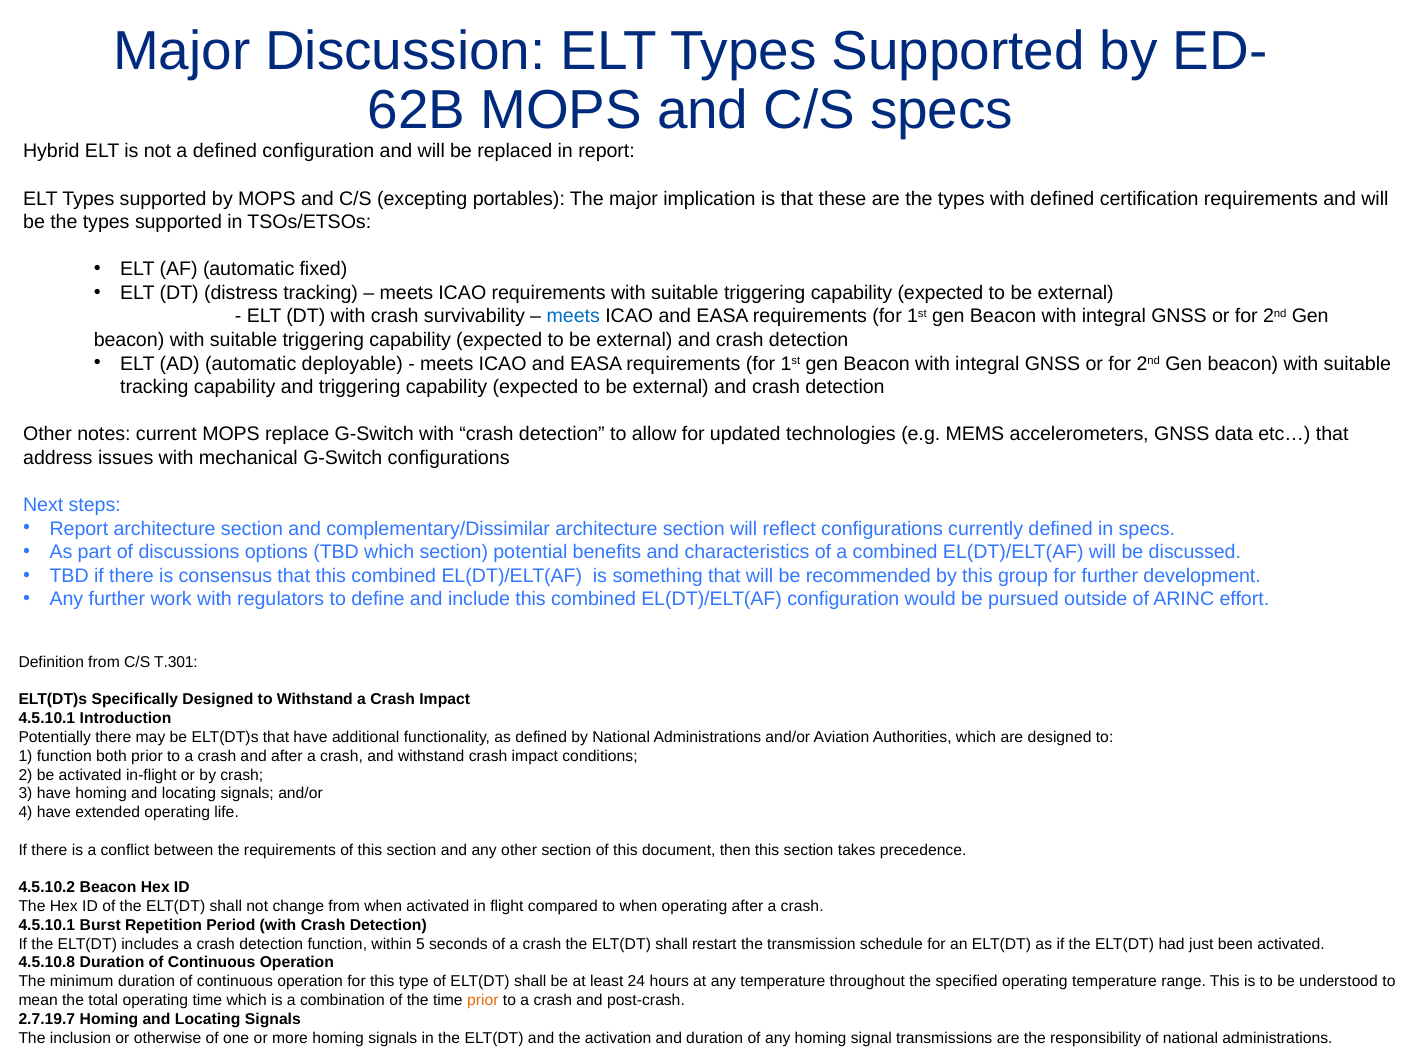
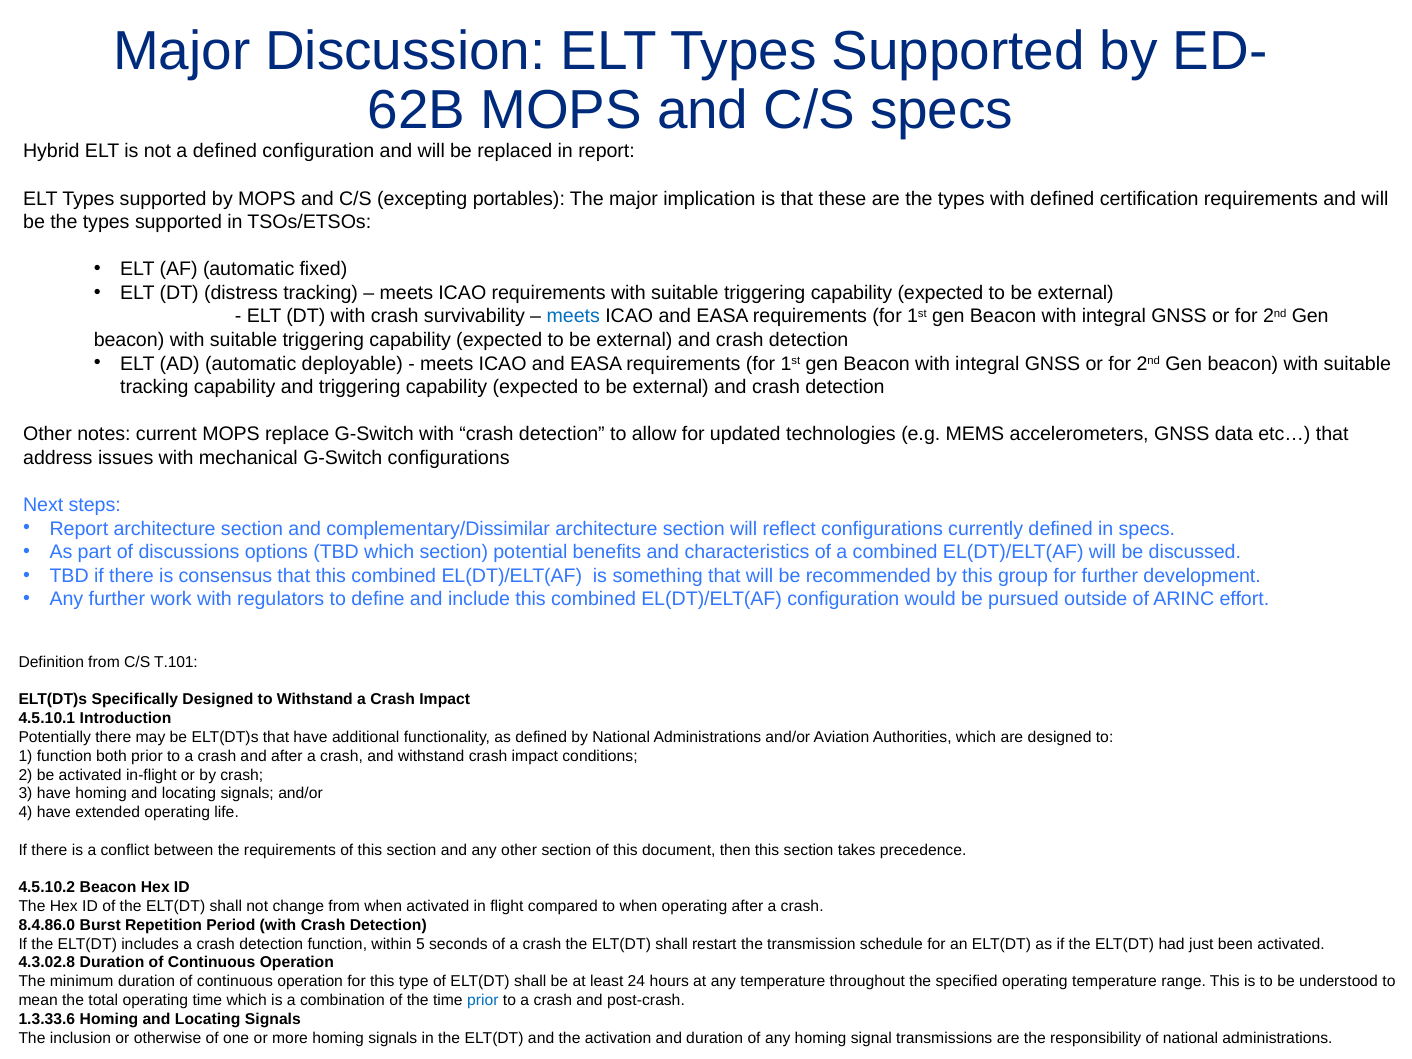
T.301: T.301 -> T.101 (176, 662)
4.5.10.1: 4.5.10.1 -> 8.4.86.0 (47, 925)
4.5.10.8: 4.5.10.8 -> 4.3.02.8 (47, 963)
prior colour: orange -> blue (483, 1000)
2.7.19.7: 2.7.19.7 -> 1.3.33.6 (47, 1019)
